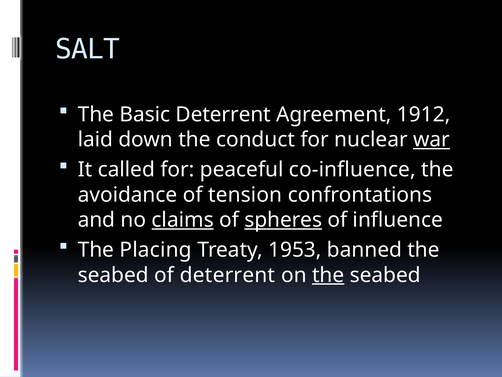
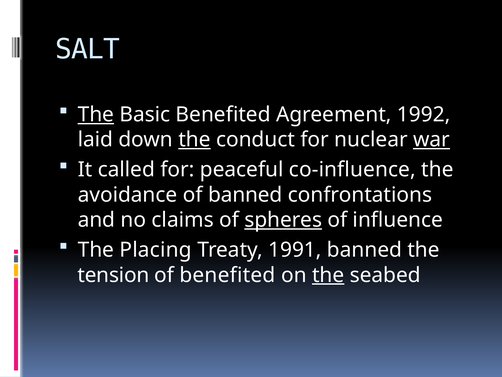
The underline: none -> present (96, 114)
Basic Deterrent: Deterrent -> Benefited (223, 114)
1912: 1912 -> 1992 (424, 114)
the underline: none -> present (194, 139)
of tension: tension -> banned (245, 195)
claims underline: present -> none (183, 220)
1953: 1953 -> 1991 (295, 250)
seabed: seabed -> tension (113, 275)
of deterrent: deterrent -> benefited (227, 275)
